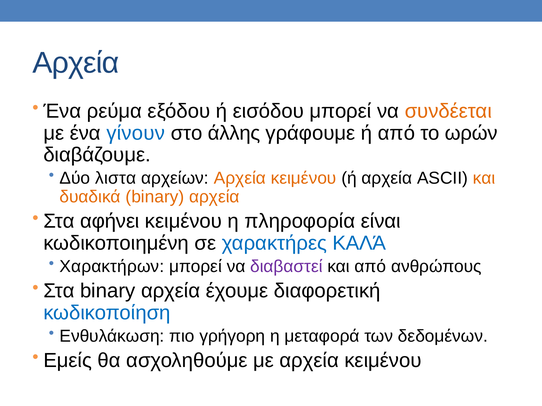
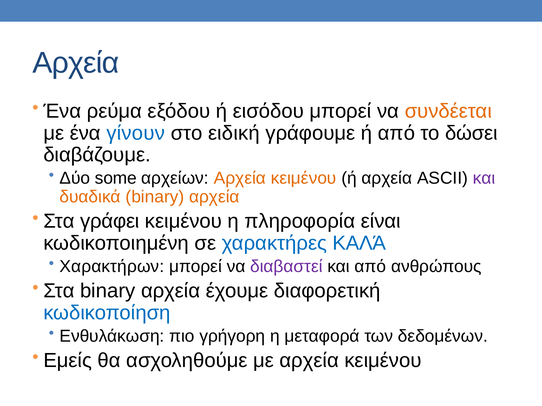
άλλης: άλλης -> ειδική (234, 133)
ωρών: ωρών -> δώσει (471, 133)
λιστα: λιστα -> some (116, 178)
και colour: orange -> purple (484, 178)
αφήνει: αφήνει -> γράφει (110, 222)
